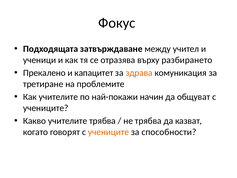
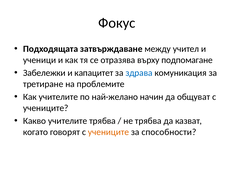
разбирането: разбирането -> подпомагане (187, 60)
Прекалено: Прекалено -> Забележки (44, 73)
здрава colour: orange -> blue (139, 73)
най-покажи: най-покажи -> най-желано (115, 97)
